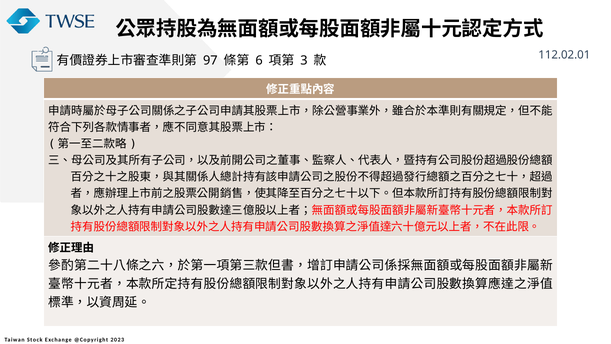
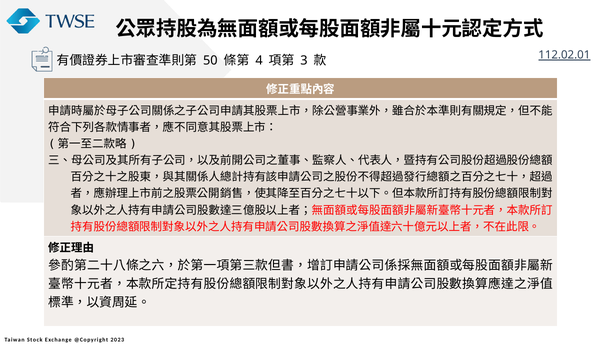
112.02.01 underline: none -> present (564, 55)
97: 97 -> 50 (210, 60)
6: 6 -> 4 (259, 60)
